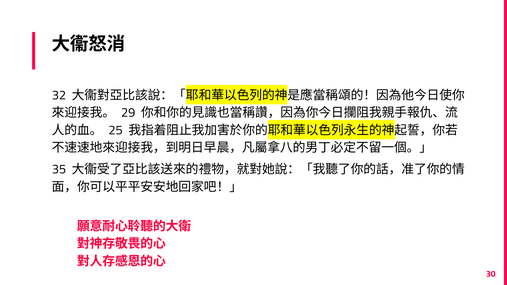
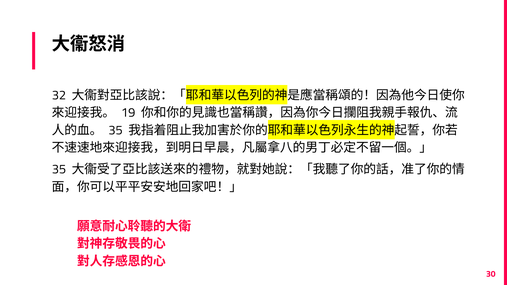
29: 29 -> 19 (128, 113)
25: 25 -> 35 (116, 130)
